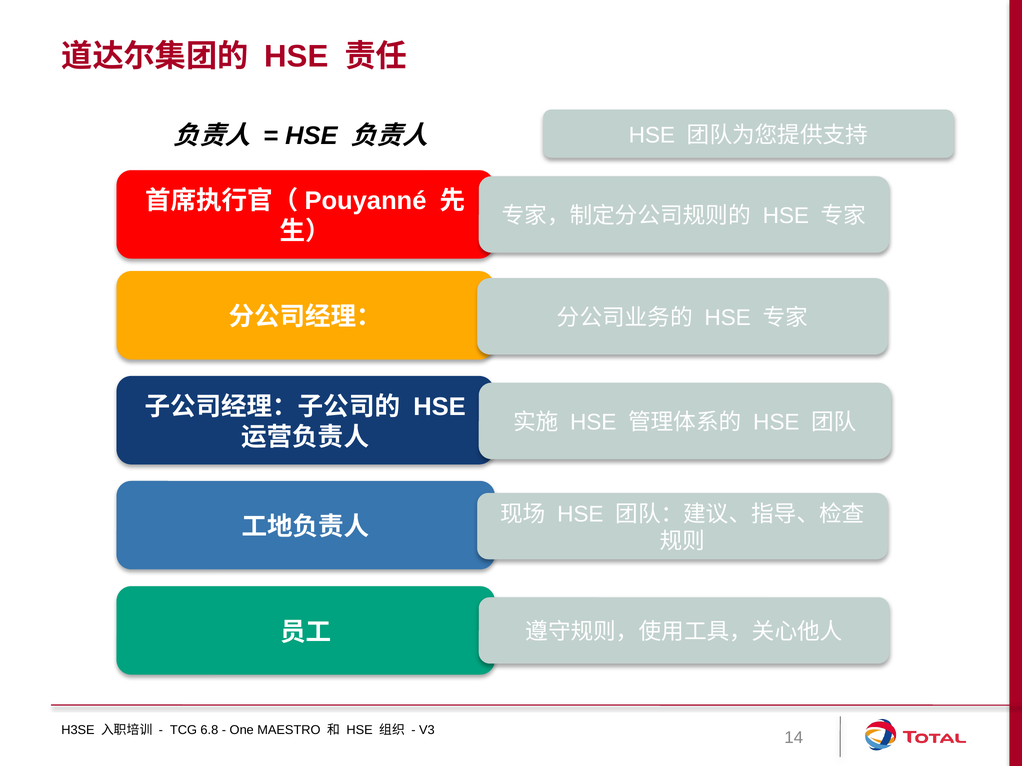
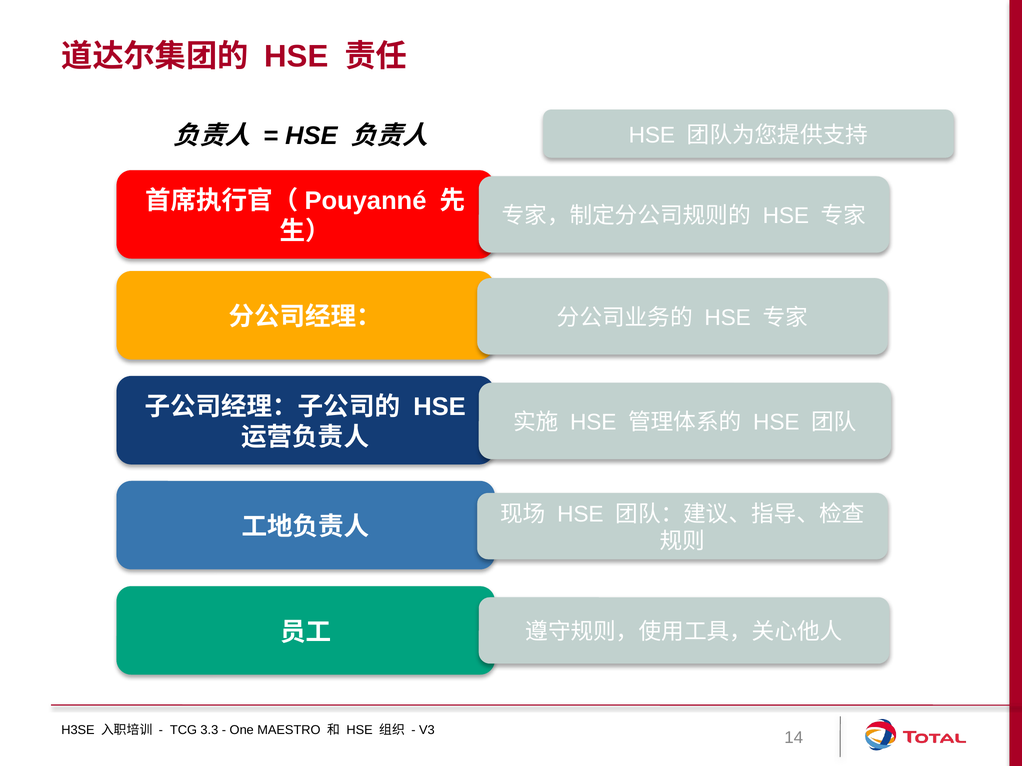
6.8: 6.8 -> 3.3 (209, 730)
